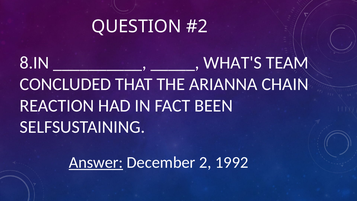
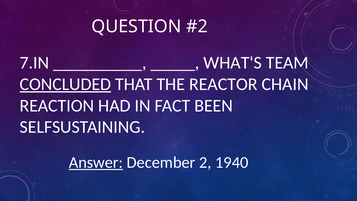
8.IN: 8.IN -> 7.IN (34, 63)
CONCLUDED underline: none -> present (65, 84)
ARIANNA: ARIANNA -> REACTOR (223, 84)
1992: 1992 -> 1940 (232, 162)
